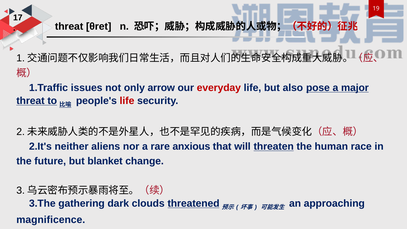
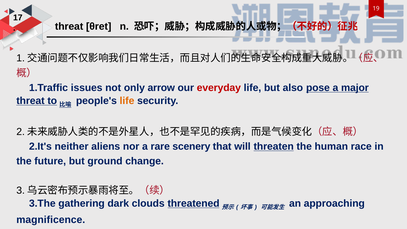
life colour: red -> orange (127, 101)
anxious: anxious -> scenery (191, 146)
blanket: blanket -> ground (105, 161)
